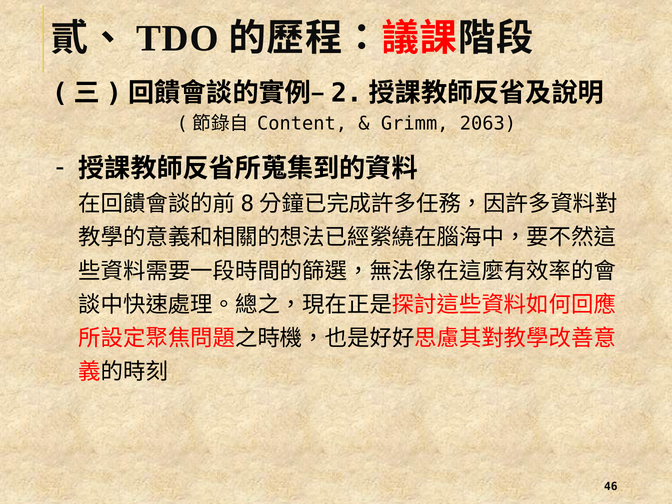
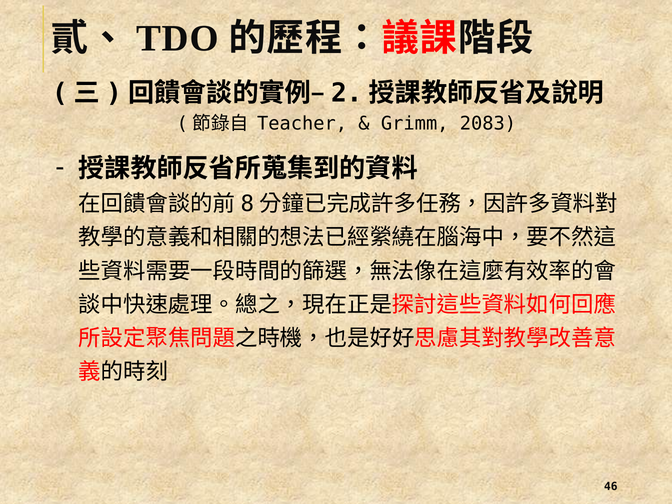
Content: Content -> Teacher (302, 124)
2063: 2063 -> 2083 (488, 124)
